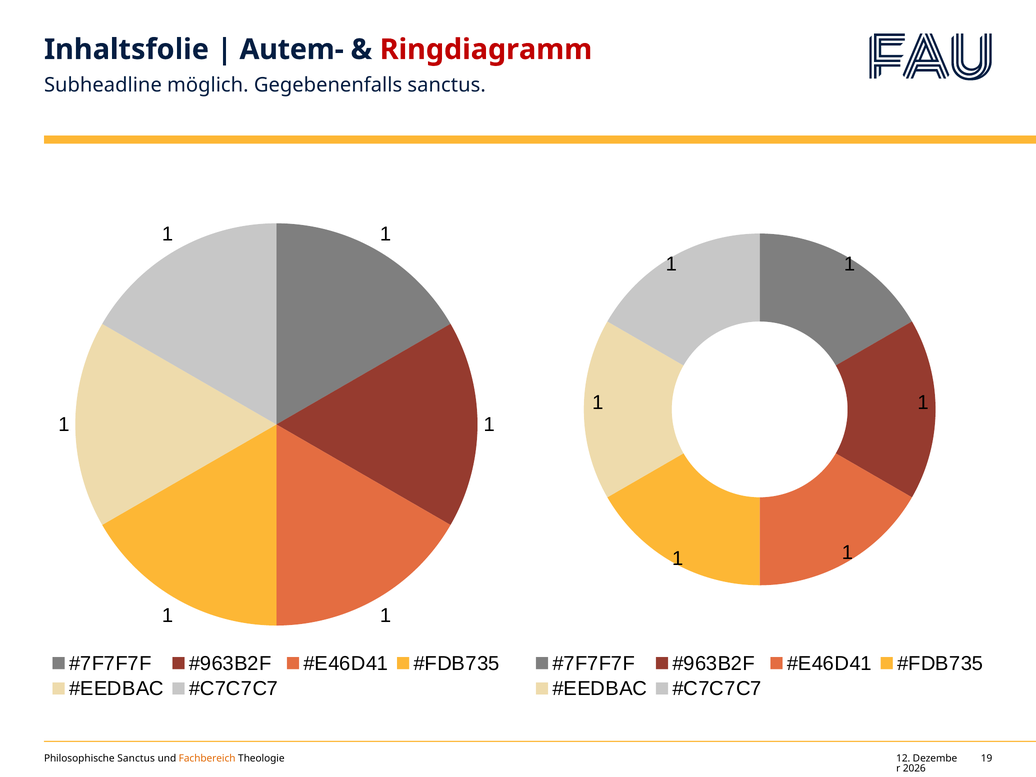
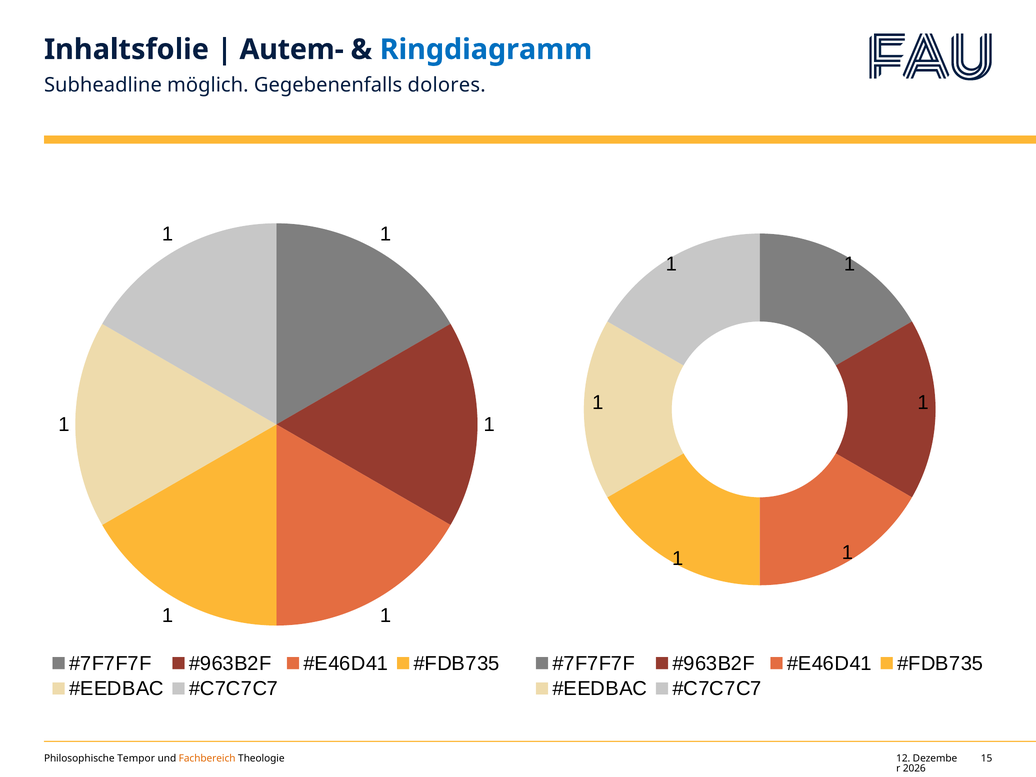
Ringdiagramm colour: red -> blue (486, 50)
Gegebenenfalls sanctus: sanctus -> dolores (447, 85)
Philosophische Sanctus: Sanctus -> Tempor (136, 758)
19: 19 -> 15 (987, 758)
